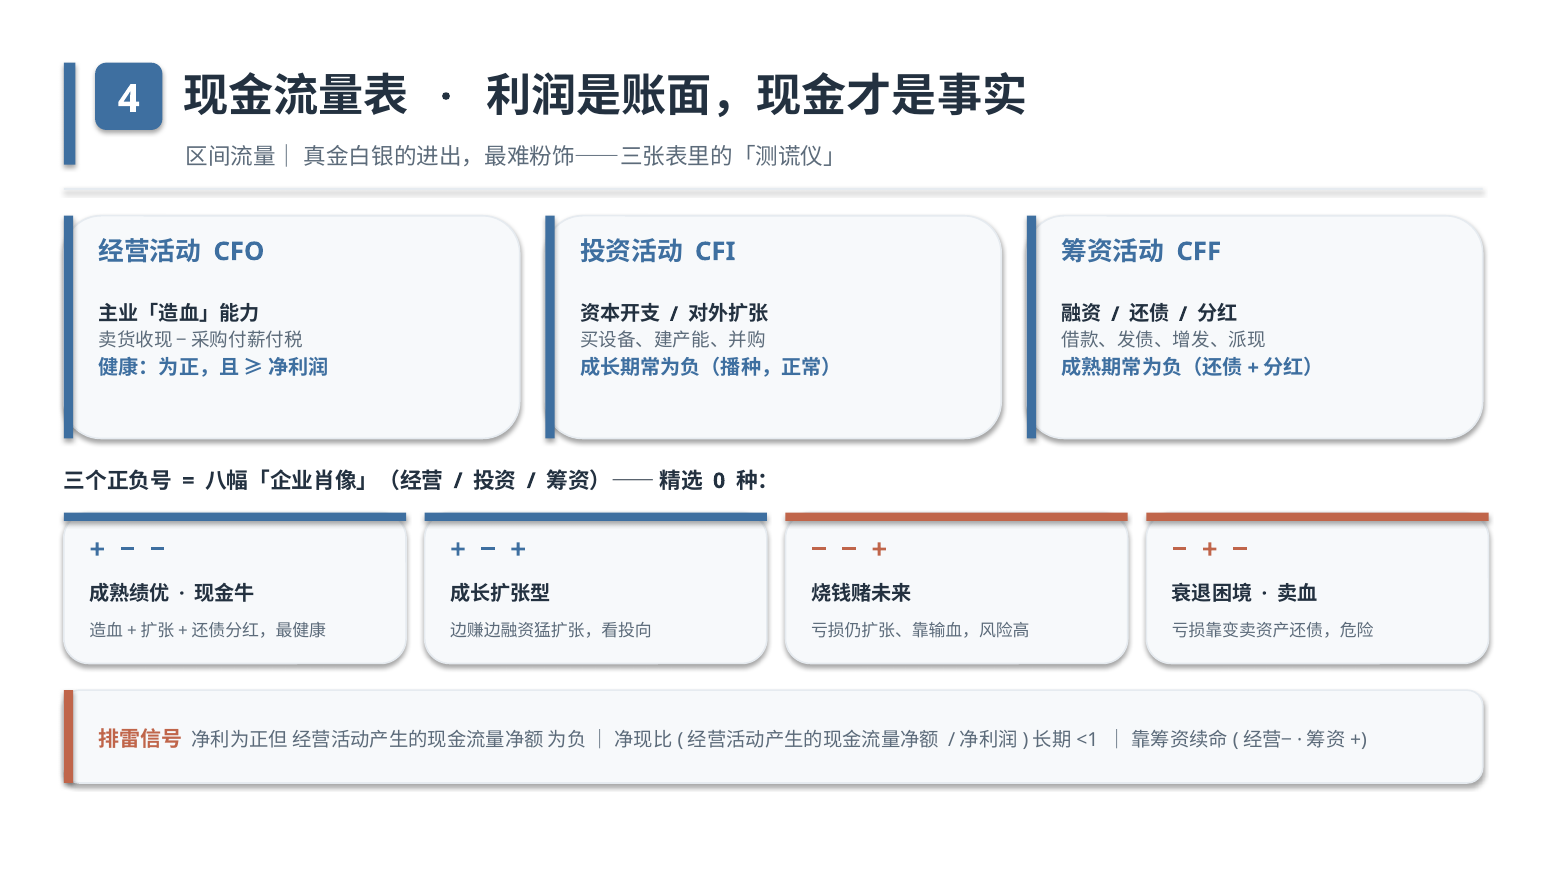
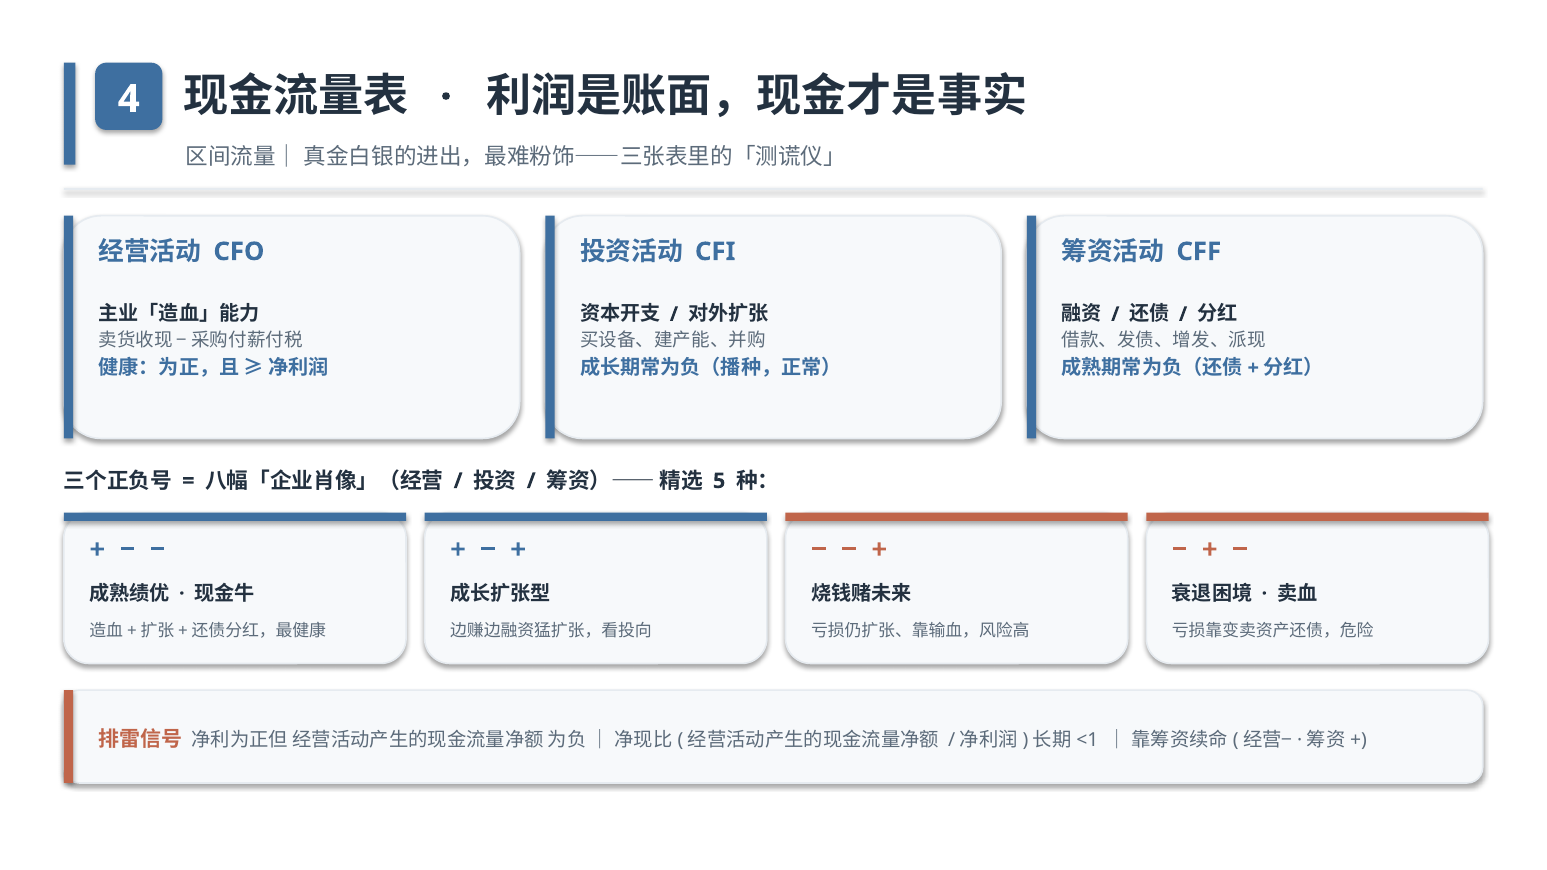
0: 0 -> 5 (719, 481)
